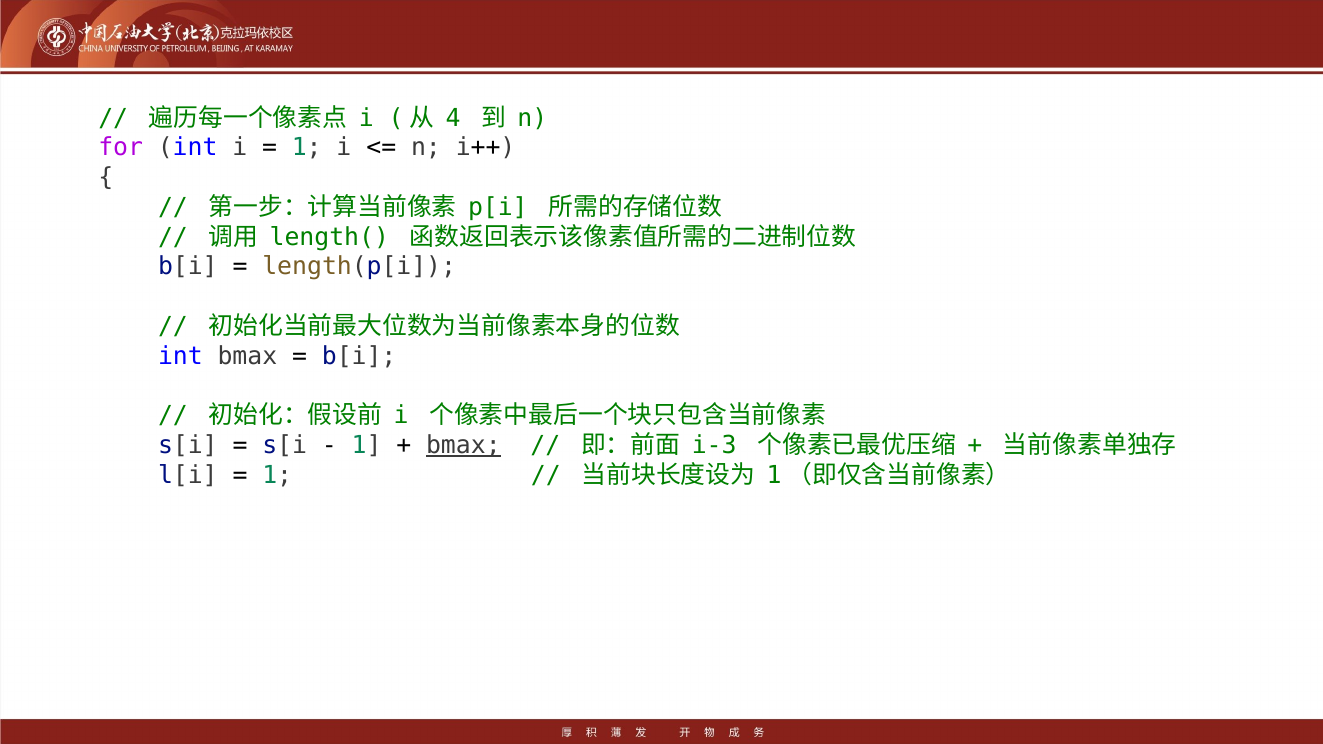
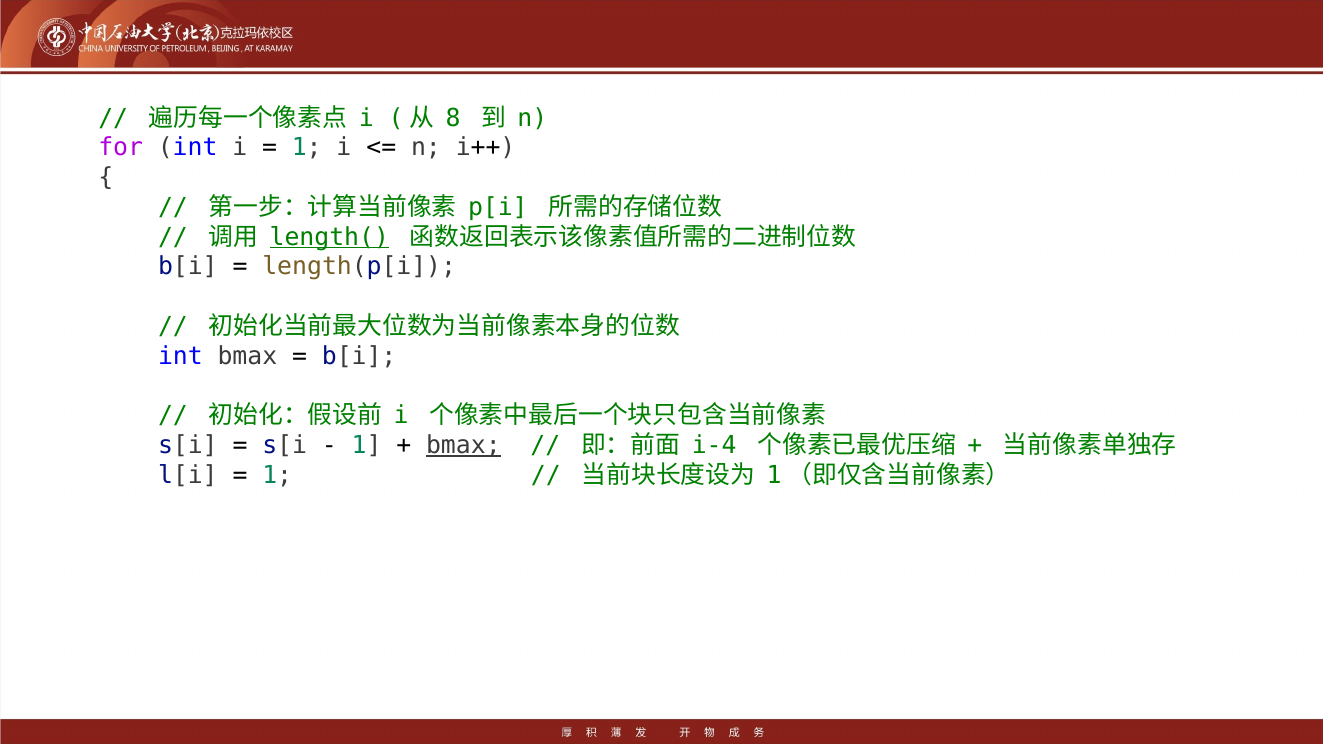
4: 4 -> 8 (453, 118)
length( underline: none -> present (329, 237)
i-3: i-3 -> i-4 (714, 445)
